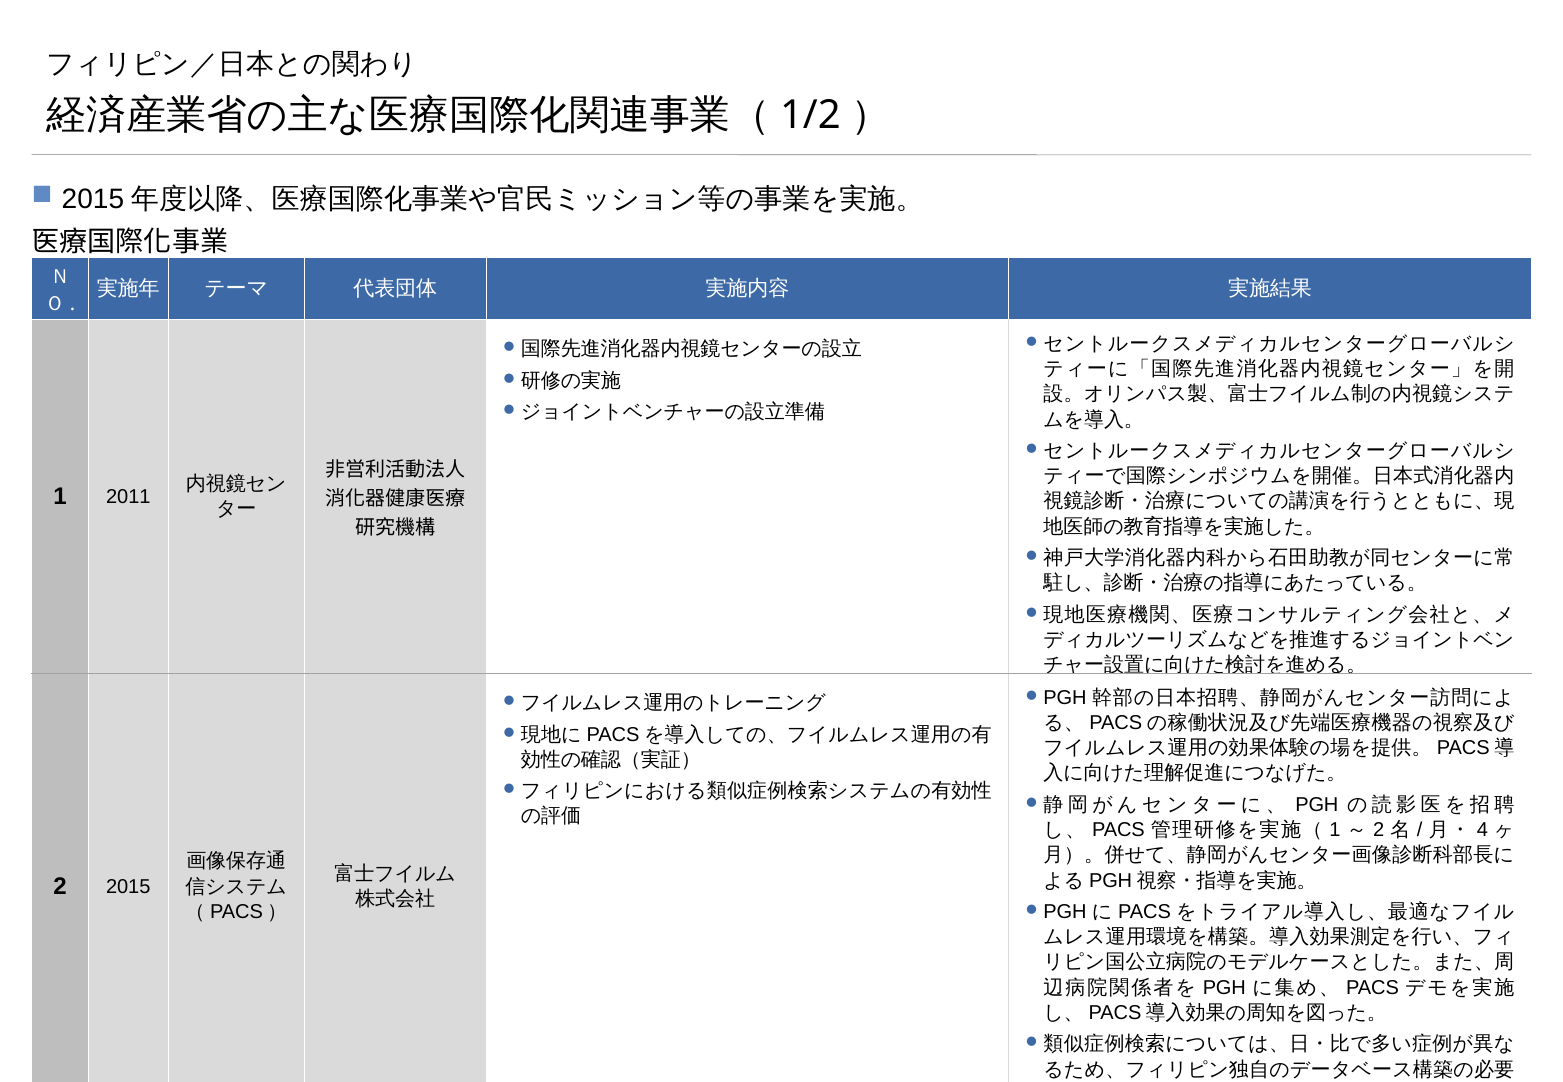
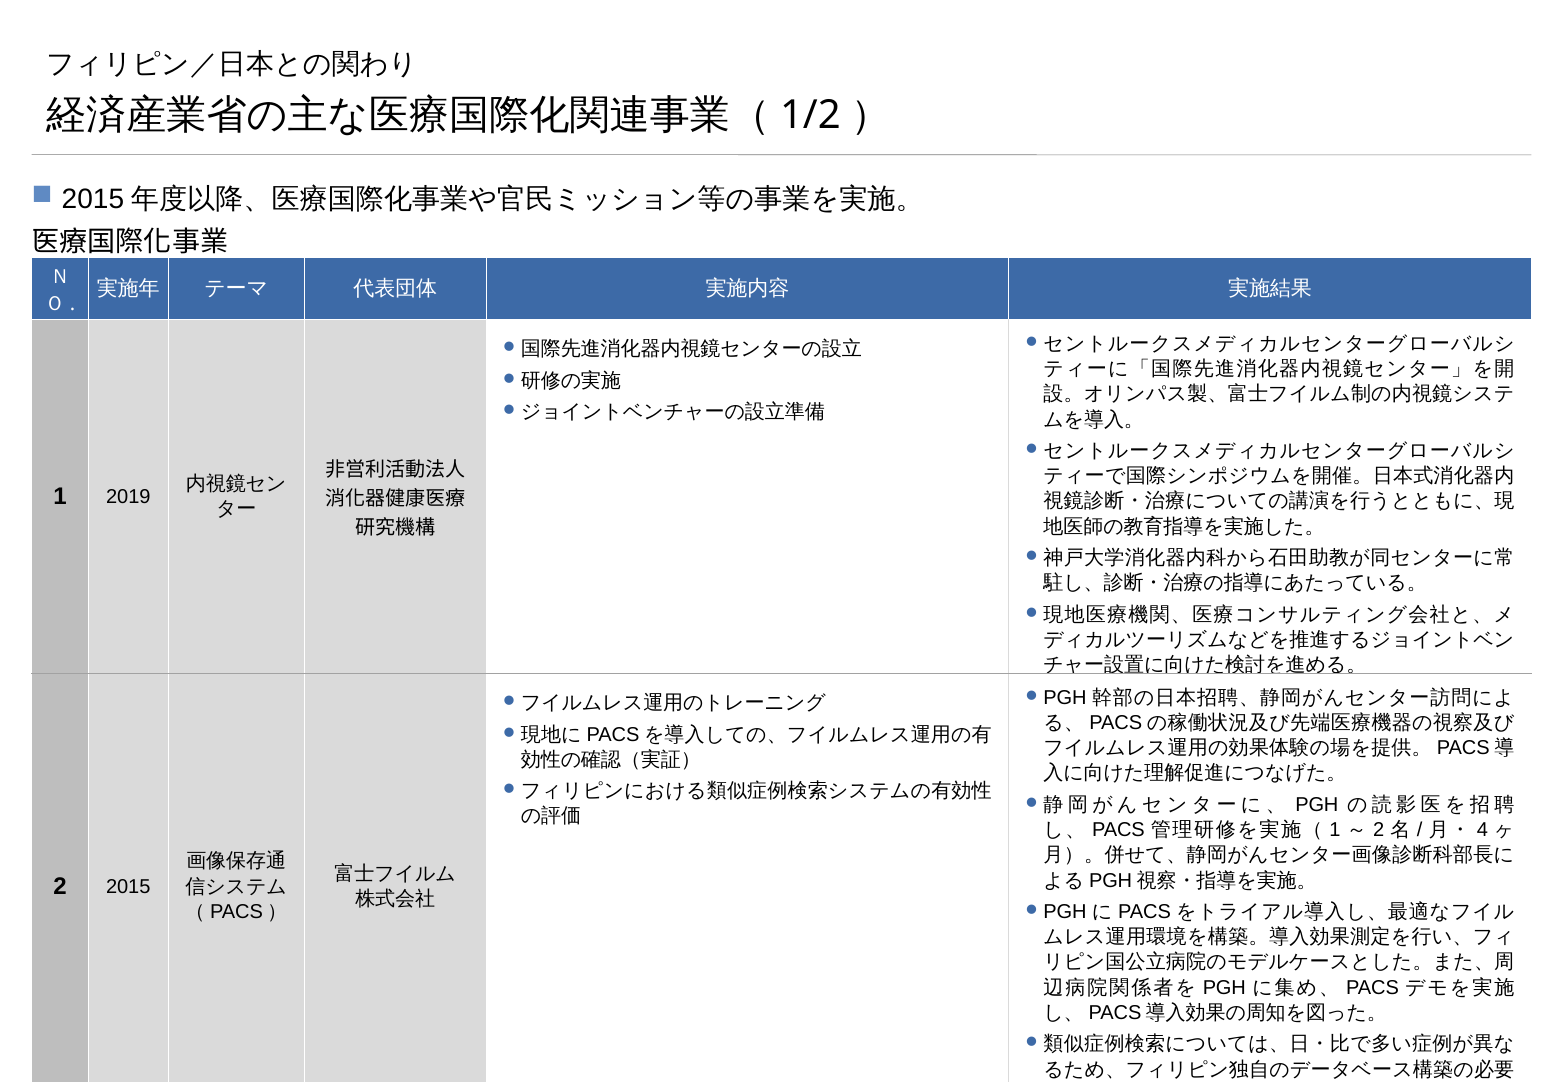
2011: 2011 -> 2019 (128, 497)
